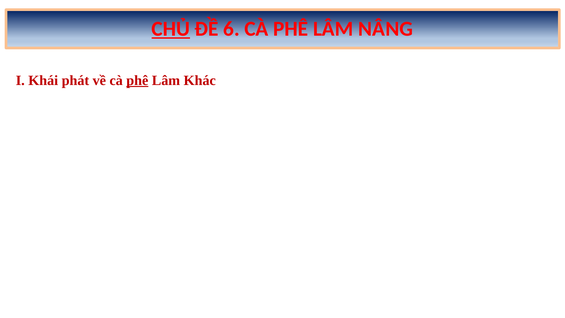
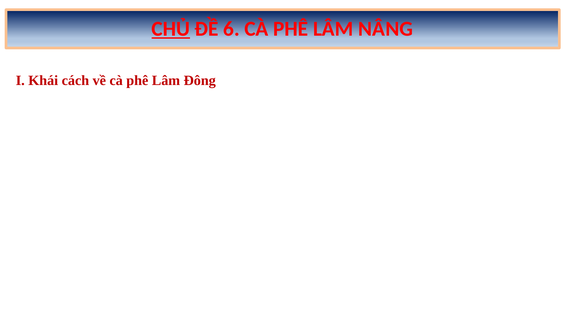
phát: phát -> cách (75, 80)
phê underline: present -> none (137, 80)
Khác: Khác -> Đông (200, 80)
